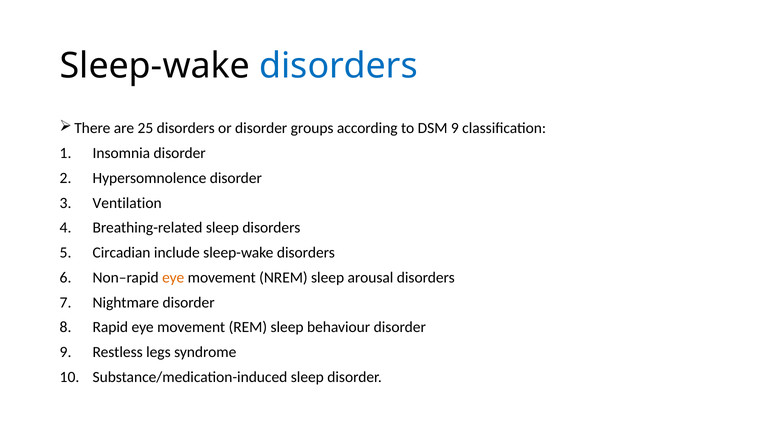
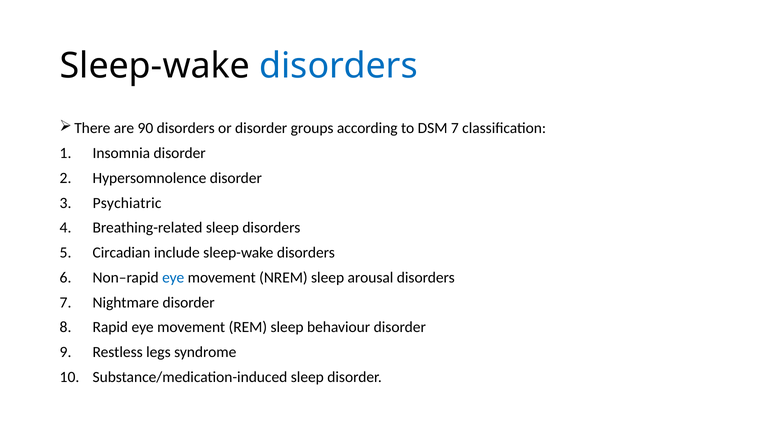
25: 25 -> 90 (145, 128)
DSM 9: 9 -> 7 (455, 128)
Ventilation: Ventilation -> Psychiatric (127, 203)
eye colour: orange -> blue (173, 277)
